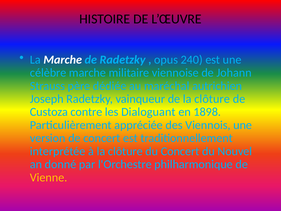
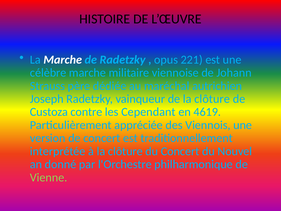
240: 240 -> 221 (192, 60)
Dialoguant: Dialoguant -> Cependant (148, 112)
1898: 1898 -> 4619 (207, 112)
Vienne colour: yellow -> light green (49, 177)
